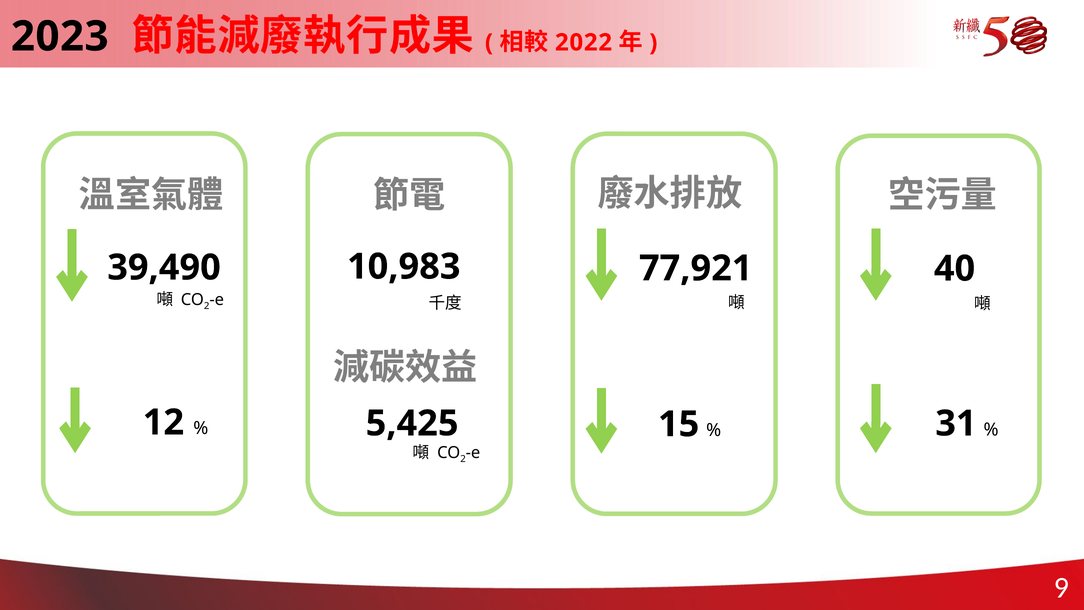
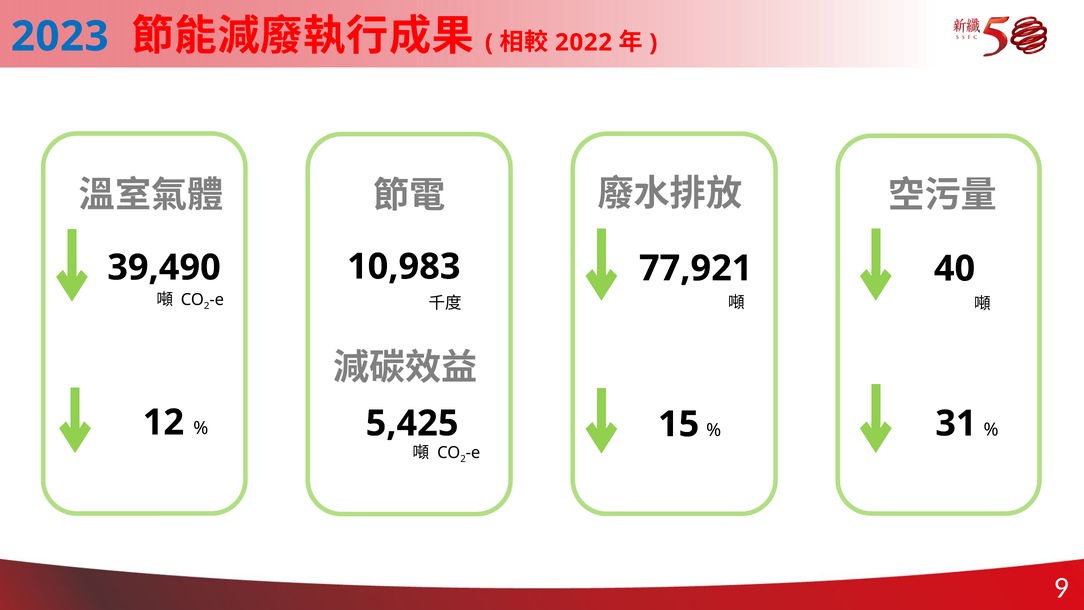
2023 colour: black -> blue (60, 37)
